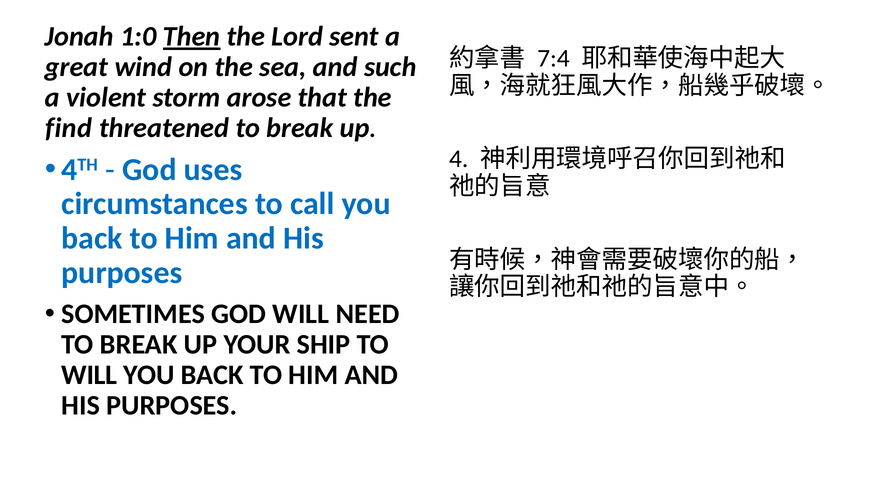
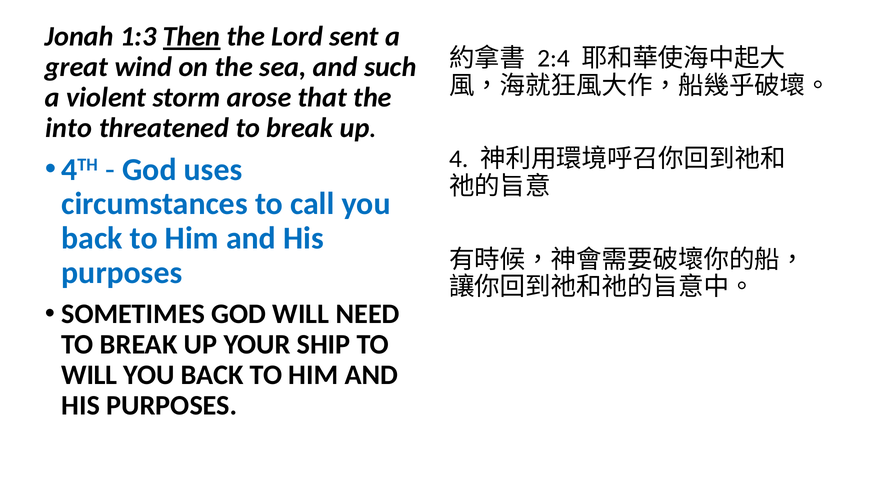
1:0: 1:0 -> 1:3 (138, 37)
7:4: 7:4 -> 2:4 (553, 59)
find: find -> into (69, 128)
